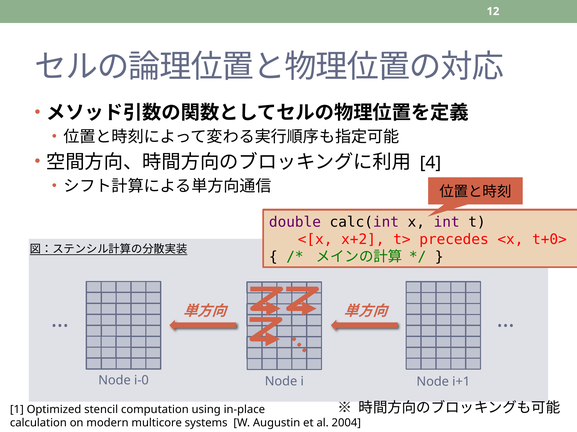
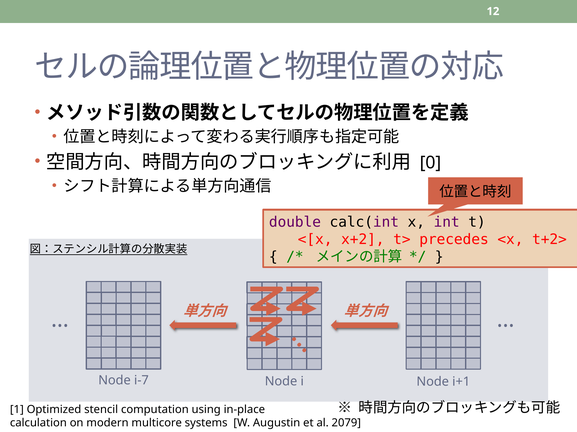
4: 4 -> 0 (431, 163)
t+0>: t+0> -> t+2> (549, 240)
i-0: i-0 -> i-7 (141, 381)
2004: 2004 -> 2079 (346, 424)
